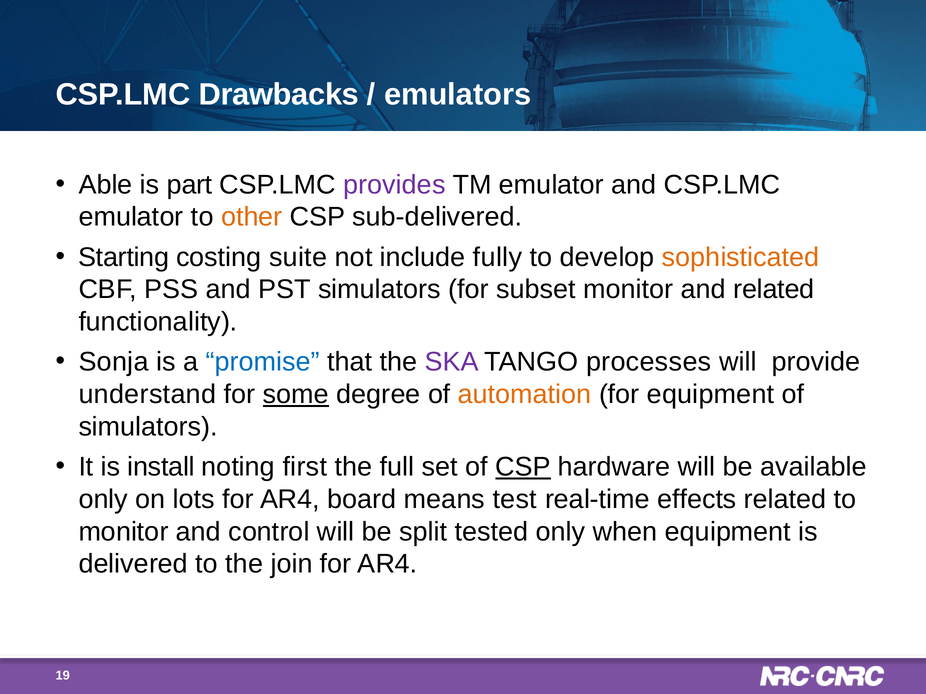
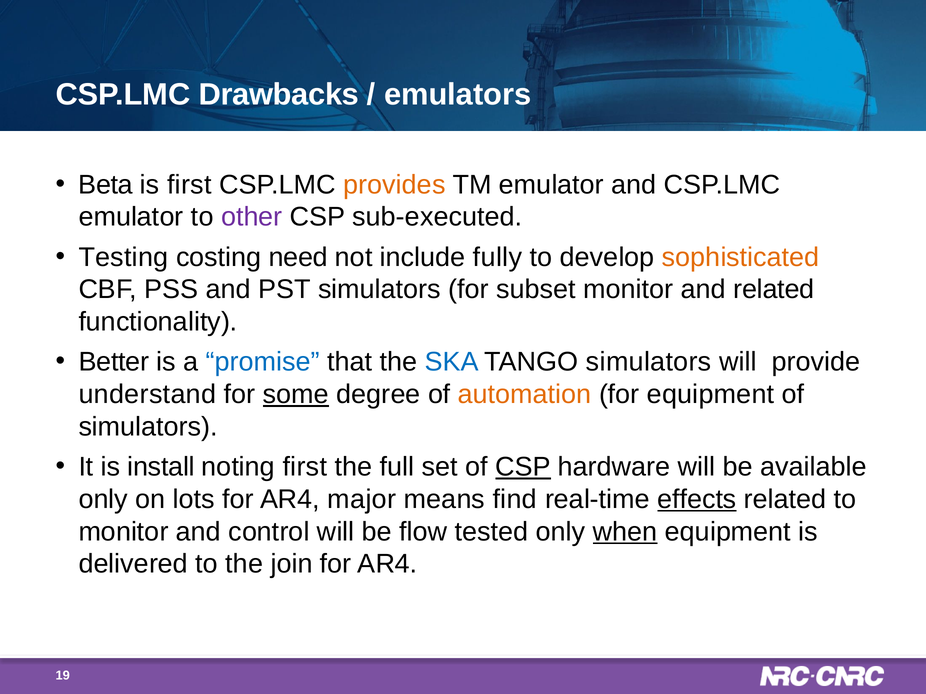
Able: Able -> Beta (106, 185)
is part: part -> first (189, 185)
provides colour: purple -> orange (394, 185)
other colour: orange -> purple (252, 217)
sub-delivered: sub-delivered -> sub-executed (437, 217)
Starting: Starting -> Testing (123, 257)
suite: suite -> need (298, 257)
Sonja: Sonja -> Better (114, 362)
SKA colour: purple -> blue (452, 362)
TANGO processes: processes -> simulators (649, 362)
board: board -> major (362, 500)
test: test -> find (515, 500)
effects underline: none -> present (697, 500)
split: split -> flow (423, 532)
when underline: none -> present (625, 532)
